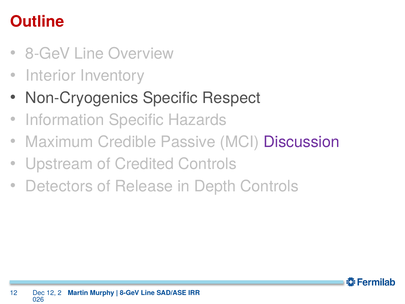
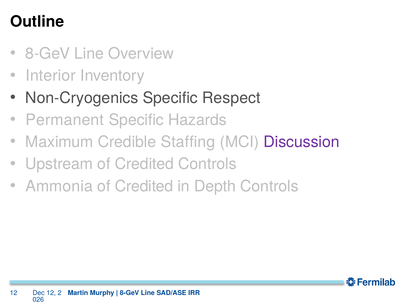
Outline colour: red -> black (37, 22)
Information: Information -> Permanent (65, 120)
Passive: Passive -> Staffing (188, 142)
Detectors: Detectors -> Ammonia (59, 186)
Release: Release -> Credited (144, 186)
